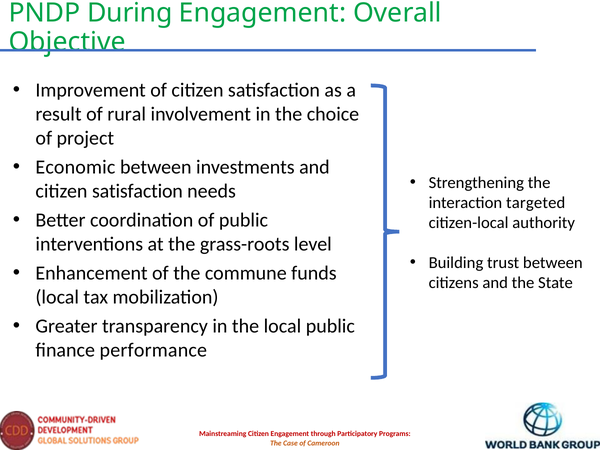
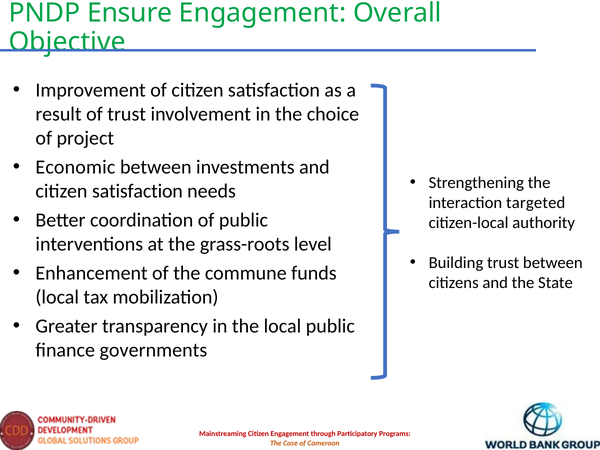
During: During -> Ensure (130, 13)
of rural: rural -> trust (127, 114)
performance: performance -> governments (153, 350)
